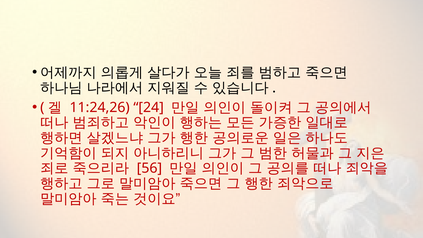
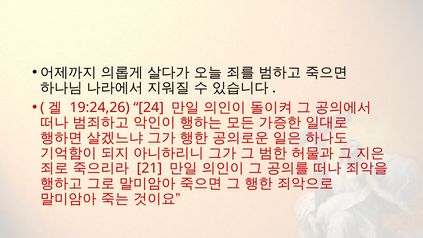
11:24,26: 11:24,26 -> 19:24,26 (100, 107)
56: 56 -> 21 (149, 168)
